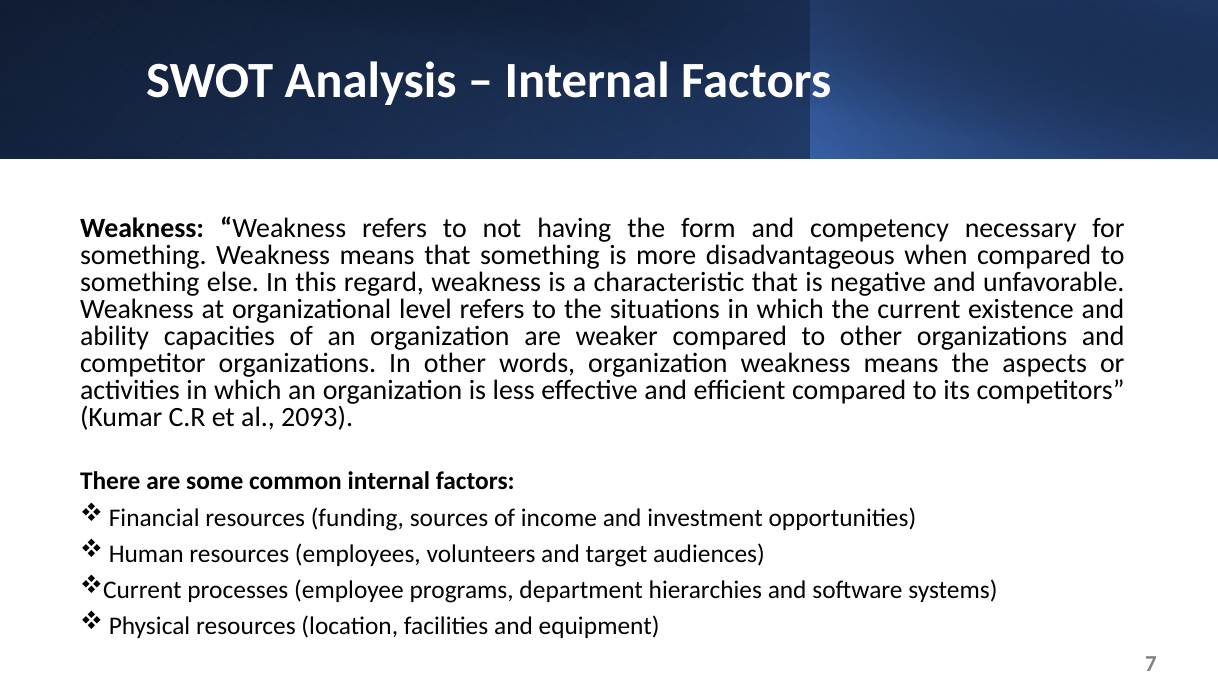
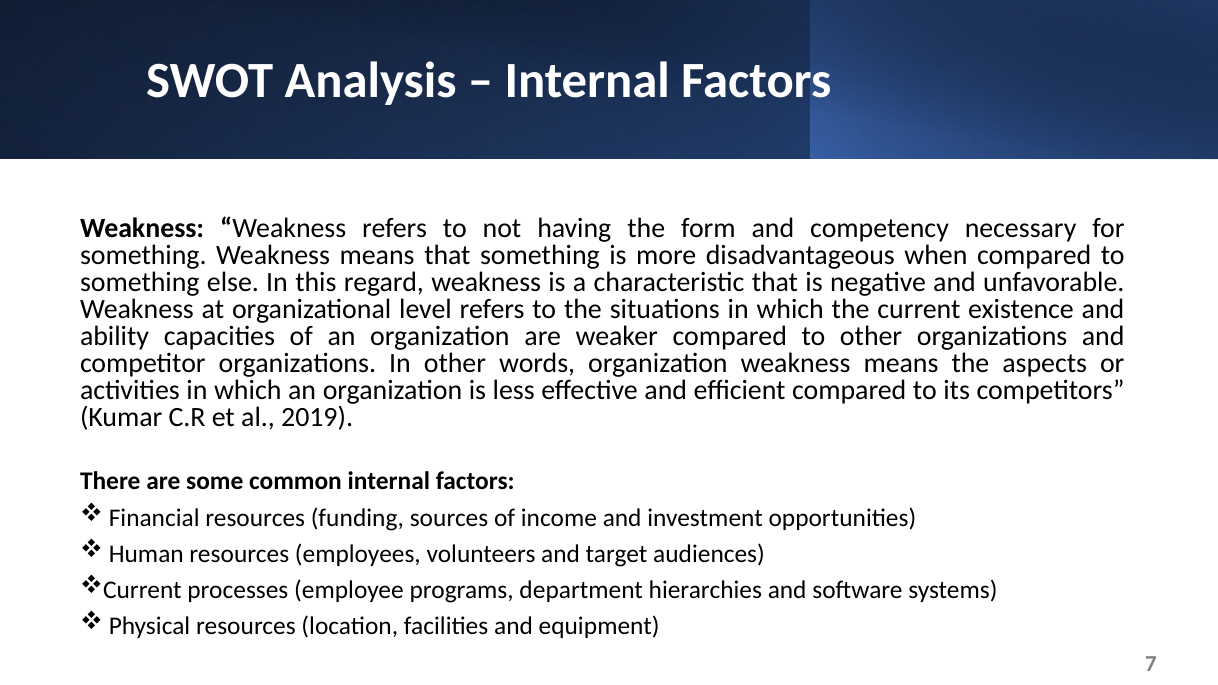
2093: 2093 -> 2019 (317, 418)
